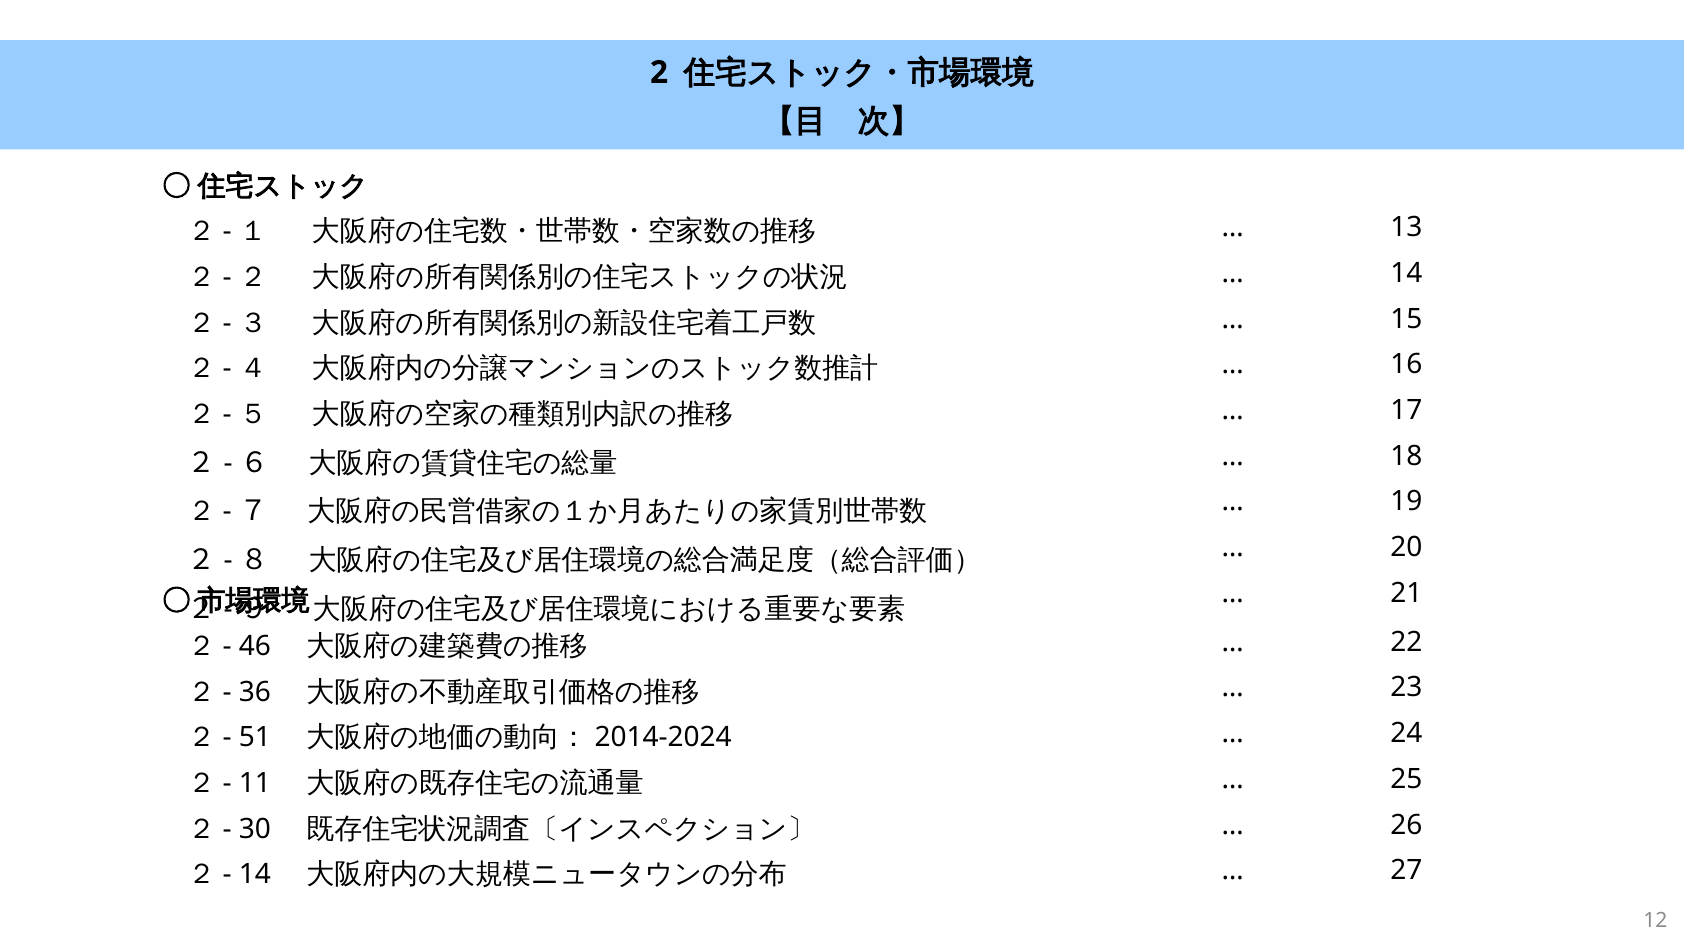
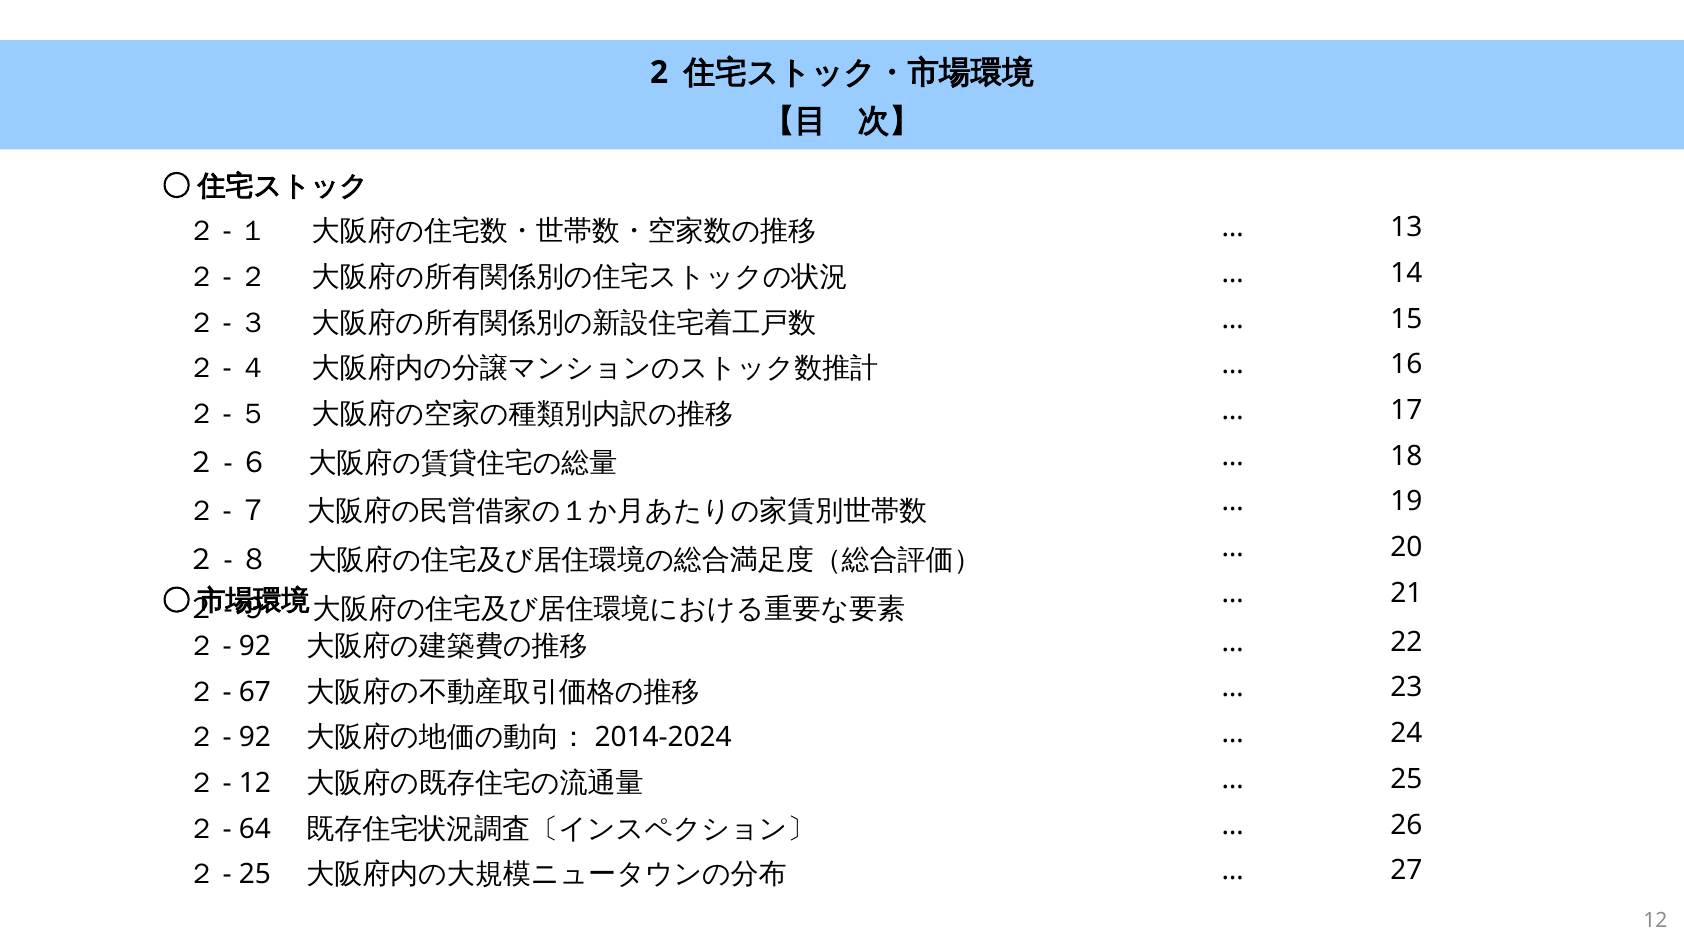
46: 46 -> 92 (255, 646)
36: 36 -> 67 (255, 692)
51: 51 -> 92 (255, 738)
２- 11: 11 -> 12 (255, 783)
30: 30 -> 64 (255, 829)
２- 14: 14 -> 25 (255, 875)
